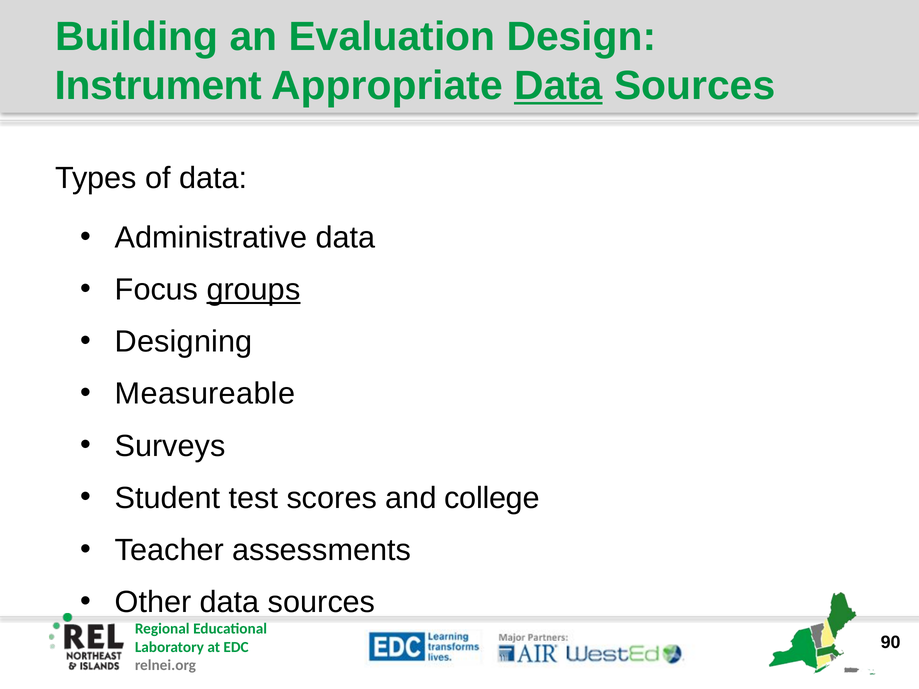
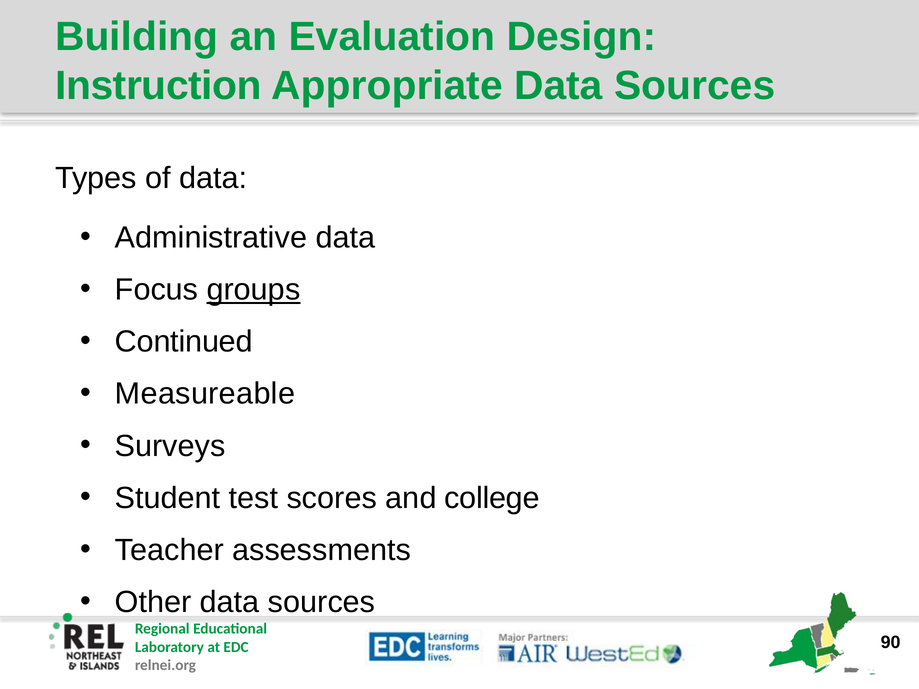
Instrument: Instrument -> Instruction (158, 86)
Data underline: present -> none (558, 86)
Designing: Designing -> Continued (184, 342)
